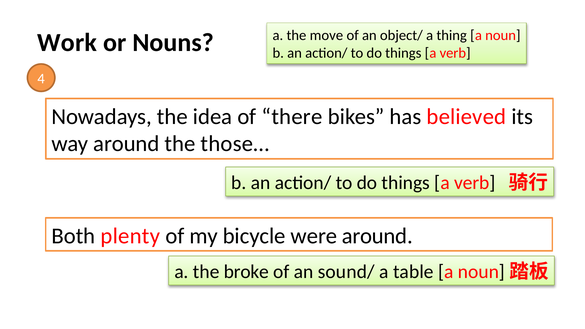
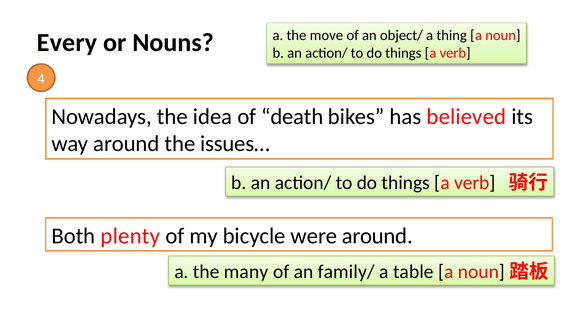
Work: Work -> Every (67, 42)
there: there -> death (292, 117)
those…: those… -> issues… (235, 144)
broke: broke -> many (246, 272)
sound/: sound/ -> family/ (346, 272)
